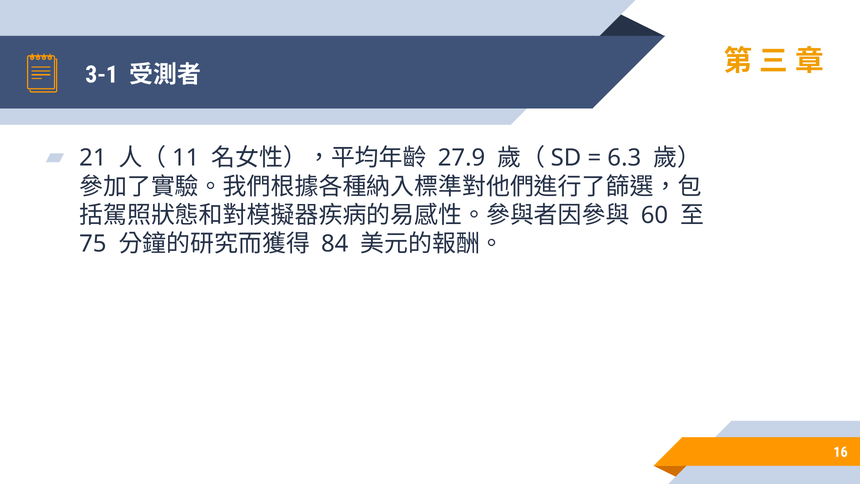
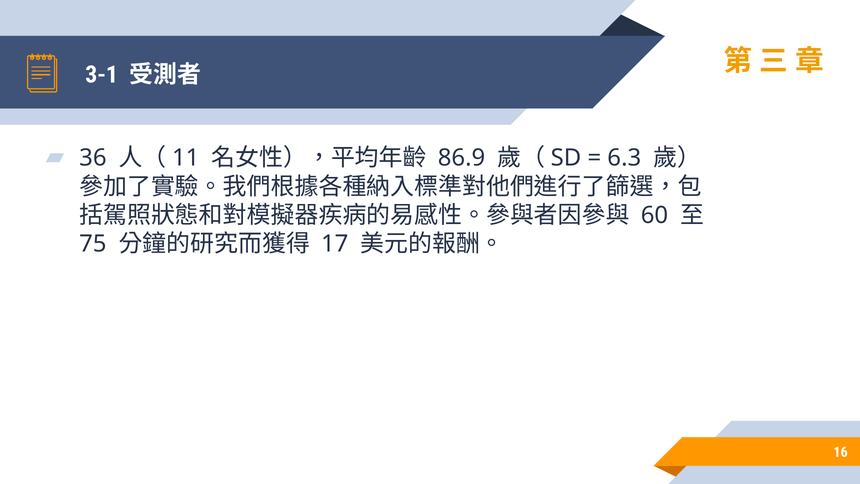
21: 21 -> 36 (93, 158)
27.9: 27.9 -> 86.9 (462, 158)
84: 84 -> 17 (335, 244)
